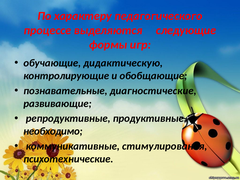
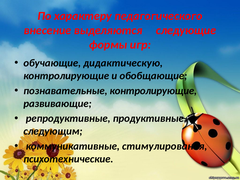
процессе: процессе -> внесение (47, 30)
познавательные диагностические: диагностические -> контролирующие (153, 91)
необходимо: необходимо -> следующим (53, 131)
